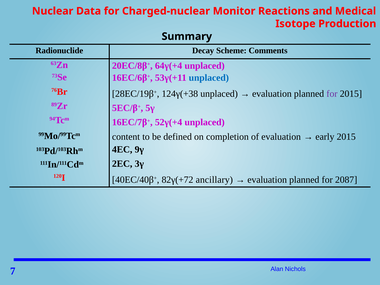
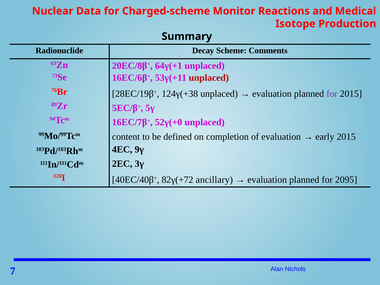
Charged-nuclear: Charged-nuclear -> Charged-scheme (166, 11)
64γ(+4: 64γ(+4 -> 64γ(+1 (169, 66)
unplaced colour: blue -> red (209, 78)
52γ(+4: 52γ(+4 -> 52γ(+0 (169, 122)
2087: 2087 -> 2095 (346, 180)
